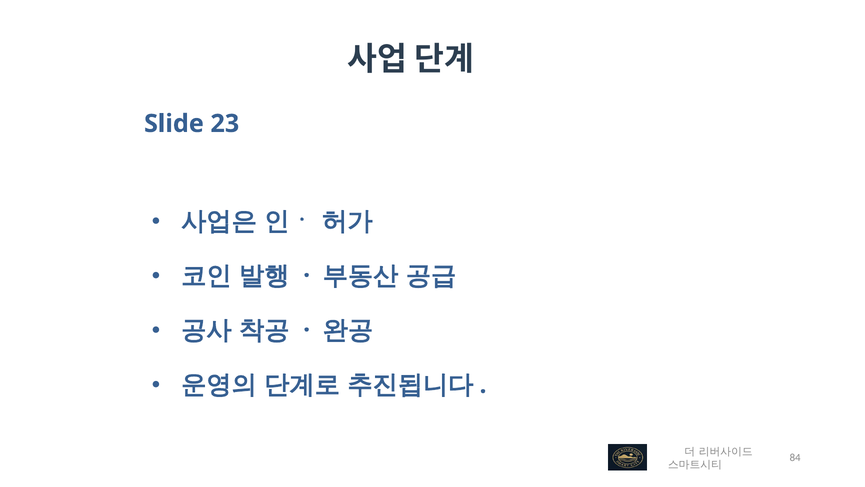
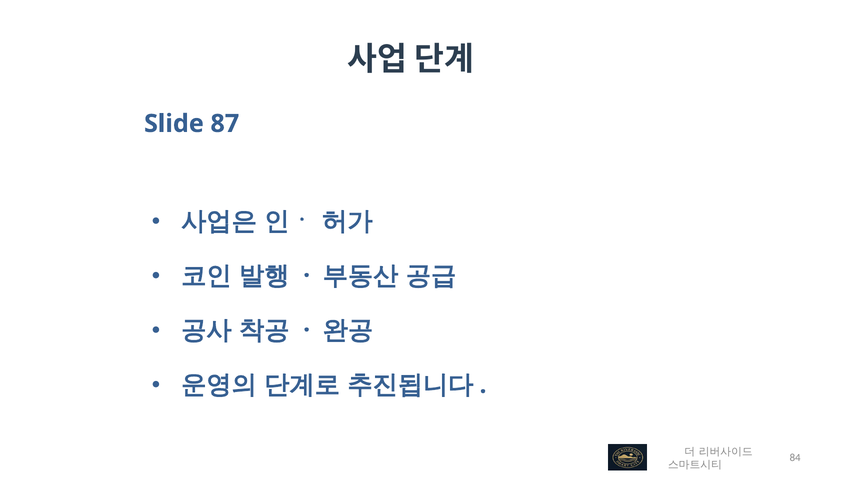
23: 23 -> 87 (225, 124)
